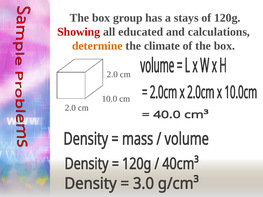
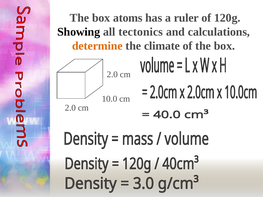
group: group -> atoms (128, 18)
stays: stays -> ruler (186, 18)
Showing colour: red -> black (79, 32)
educated: educated -> tectonics (141, 32)
